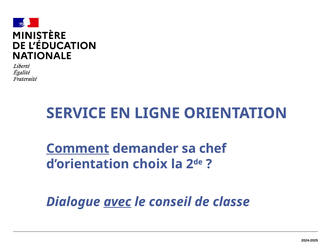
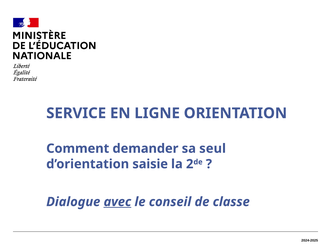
Comment underline: present -> none (78, 148)
chef: chef -> seul (213, 148)
choix: choix -> saisie (150, 164)
